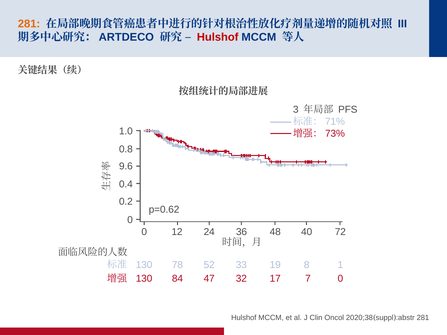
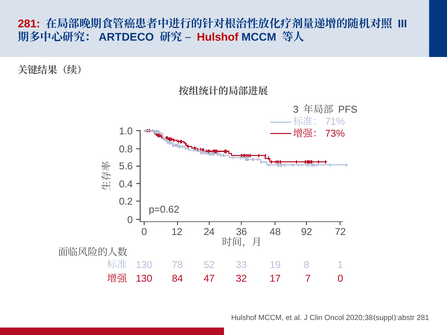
281 colour: orange -> red (29, 24)
9.6: 9.6 -> 5.6 (126, 166)
40: 40 -> 92 (307, 232)
